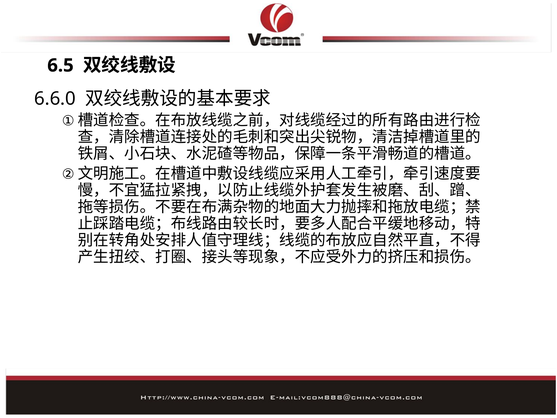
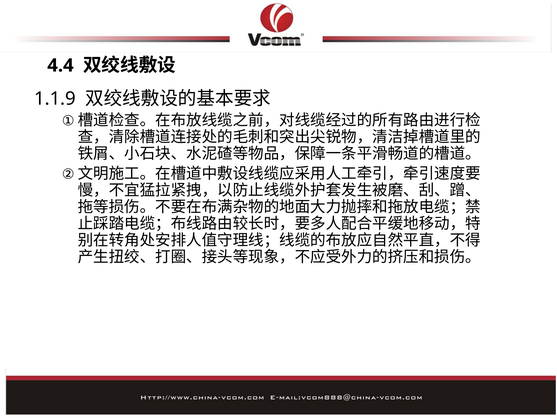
6.5: 6.5 -> 4.4 (60, 65)
6.6.0: 6.6.0 -> 1.1.9 (55, 99)
